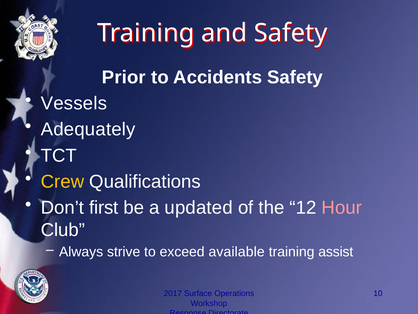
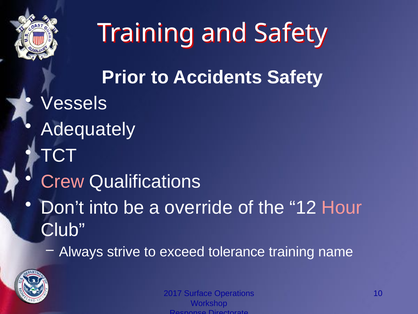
Crew colour: yellow -> pink (62, 181)
first: first -> into (104, 207)
updated: updated -> override (199, 207)
available: available -> tolerance (237, 252)
assist: assist -> name (336, 252)
